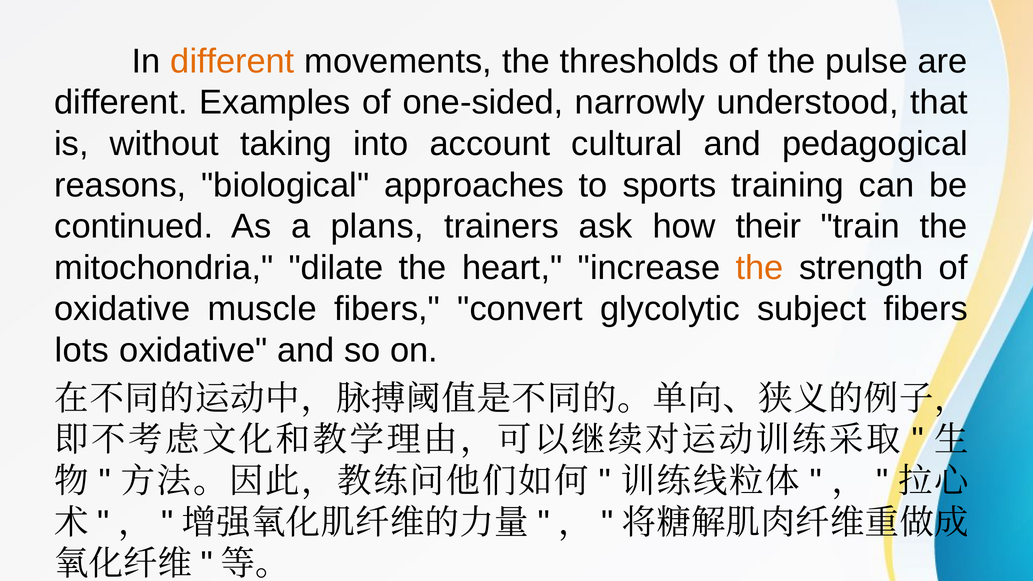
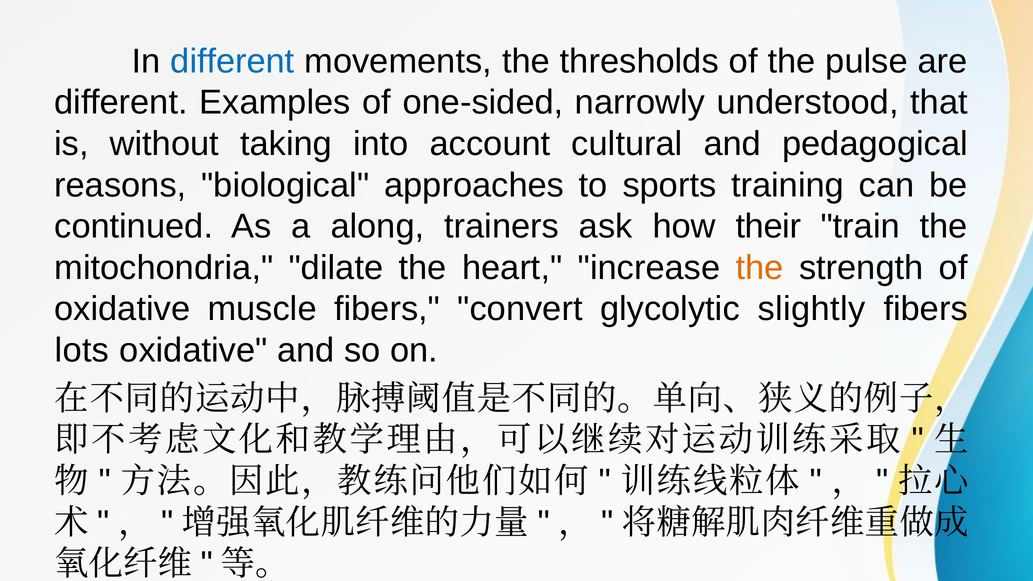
different colour: orange -> blue (232, 61)
plans: plans -> along (377, 226)
subject: subject -> slightly (811, 309)
